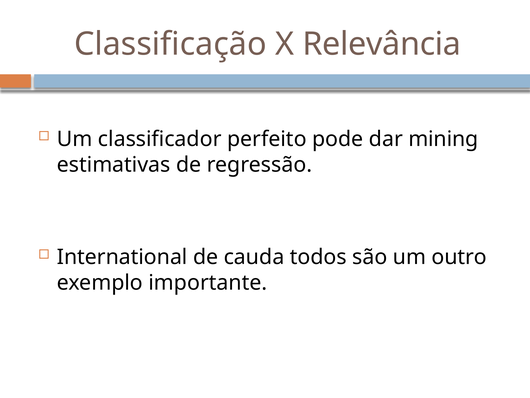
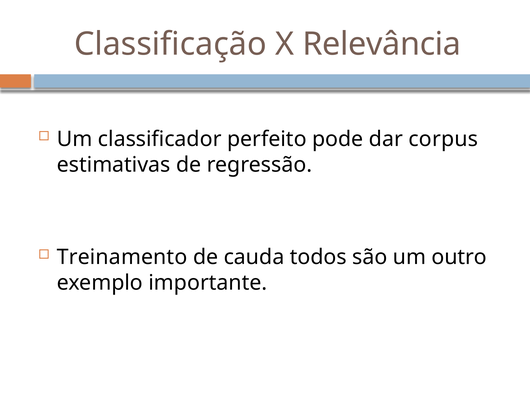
mining: mining -> corpus (443, 139)
International: International -> Treinamento (122, 257)
